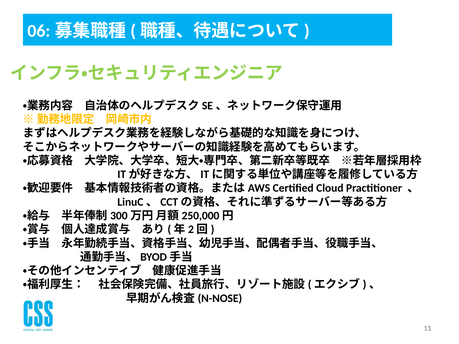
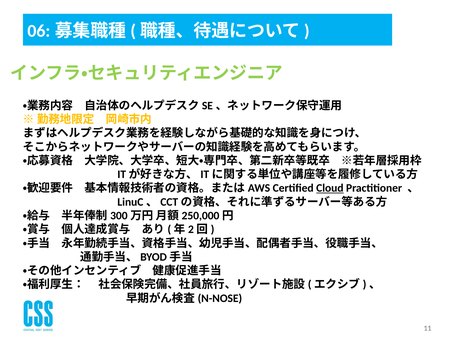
Cloud underline: none -> present (330, 188)
